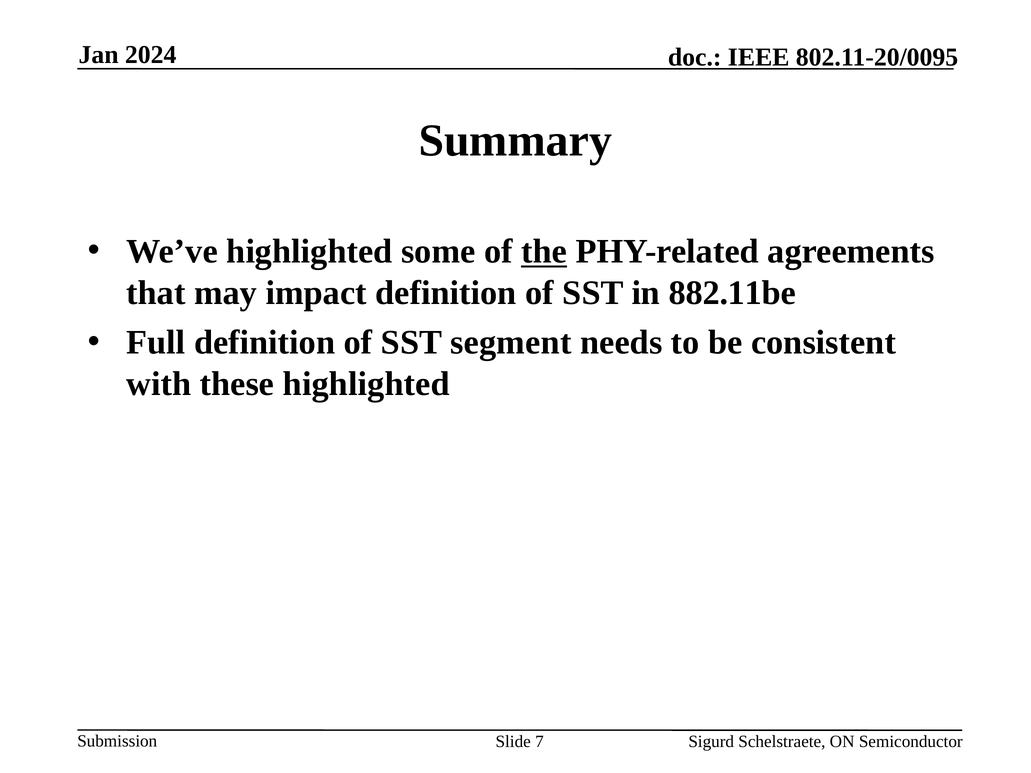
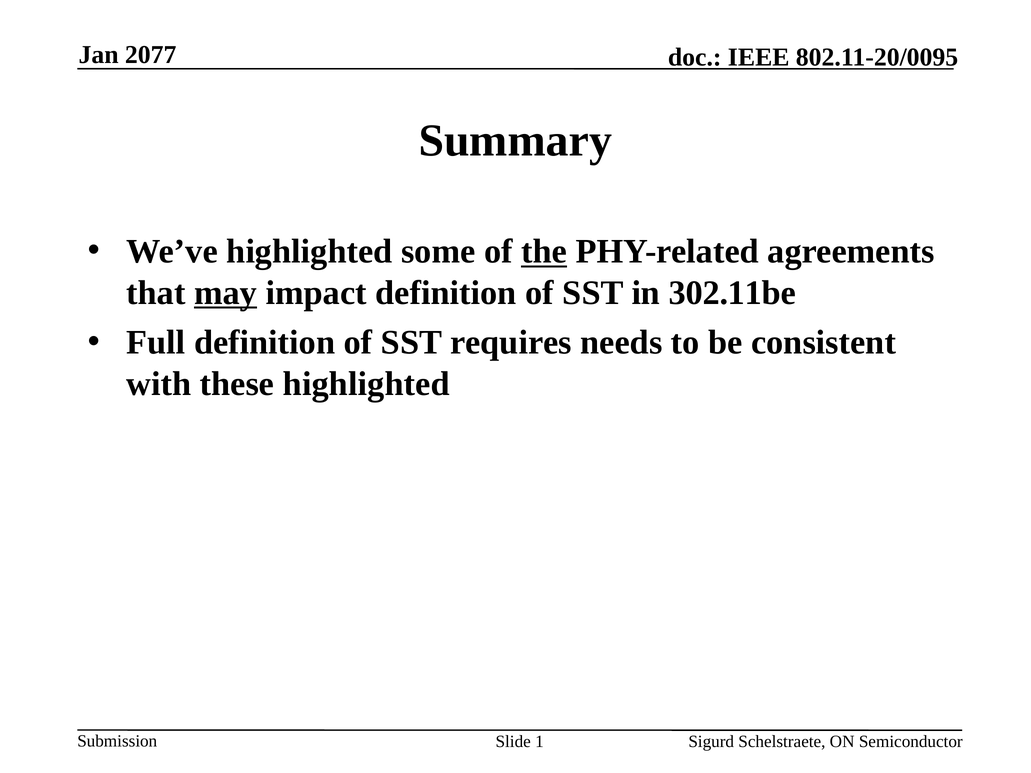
2024: 2024 -> 2077 (151, 55)
may underline: none -> present (226, 293)
882.11be: 882.11be -> 302.11be (732, 293)
segment: segment -> requires (511, 343)
7: 7 -> 1 (539, 742)
